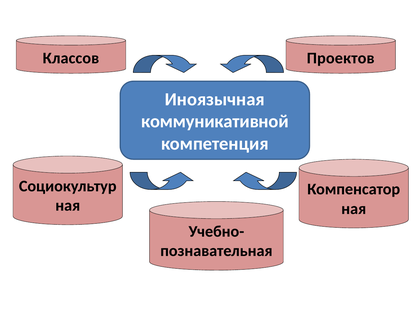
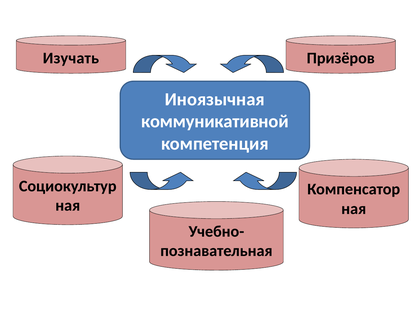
Классов: Классов -> Изучать (71, 58)
Проектов: Проектов -> Призёров (341, 58)
